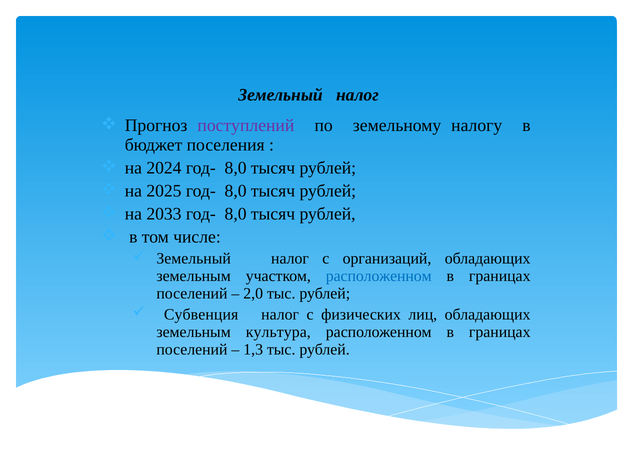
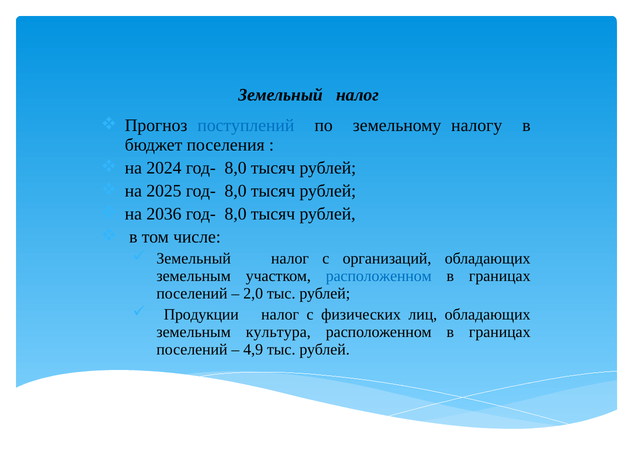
поступлений colour: purple -> blue (246, 126)
2033: 2033 -> 2036 (164, 214)
Субвенция: Субвенция -> Продукции (201, 314)
1,3: 1,3 -> 4,9 (253, 349)
